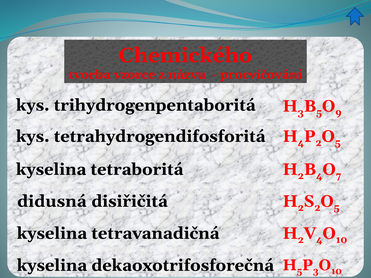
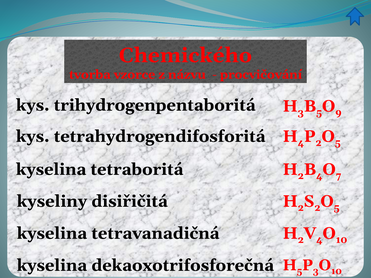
didusná: didusná -> kyseliny (52, 201)
